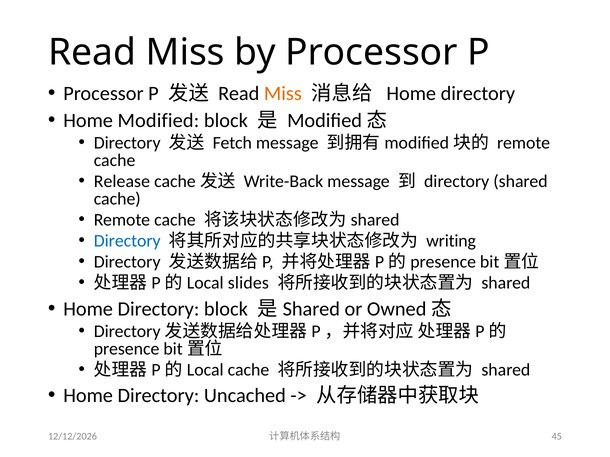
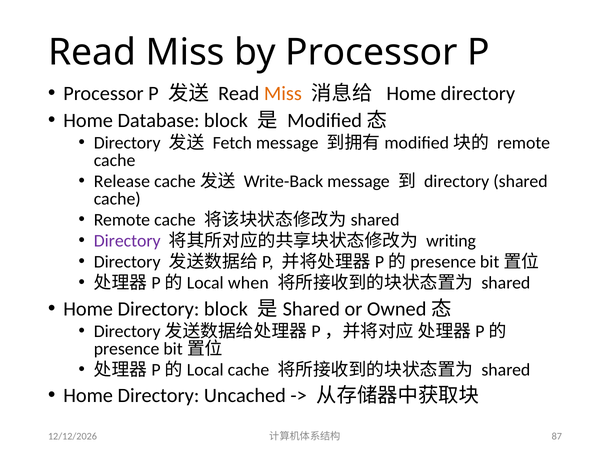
Modified: Modified -> Database (159, 121)
Directory colour: blue -> purple (127, 241)
slides: slides -> when (248, 283)
45: 45 -> 87 (557, 437)
